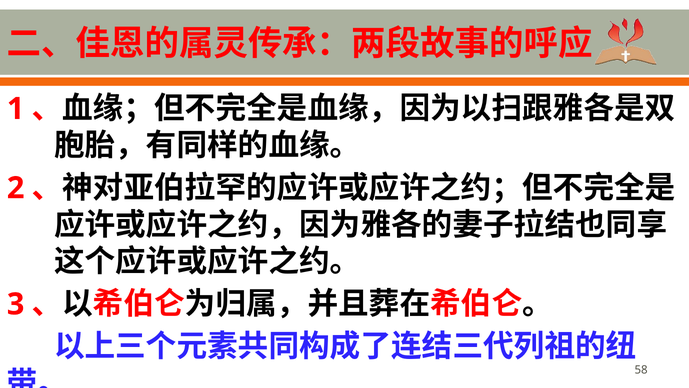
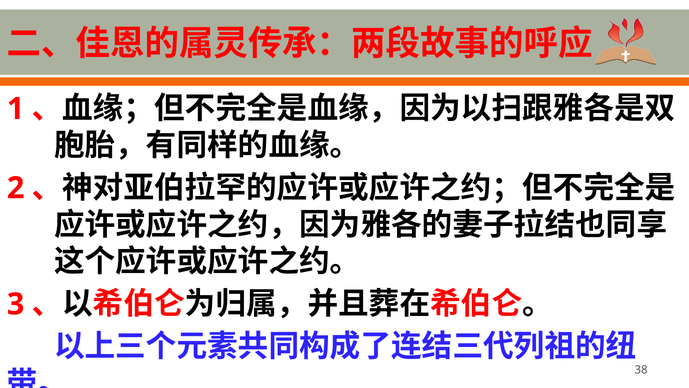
58: 58 -> 38 (641, 369)
